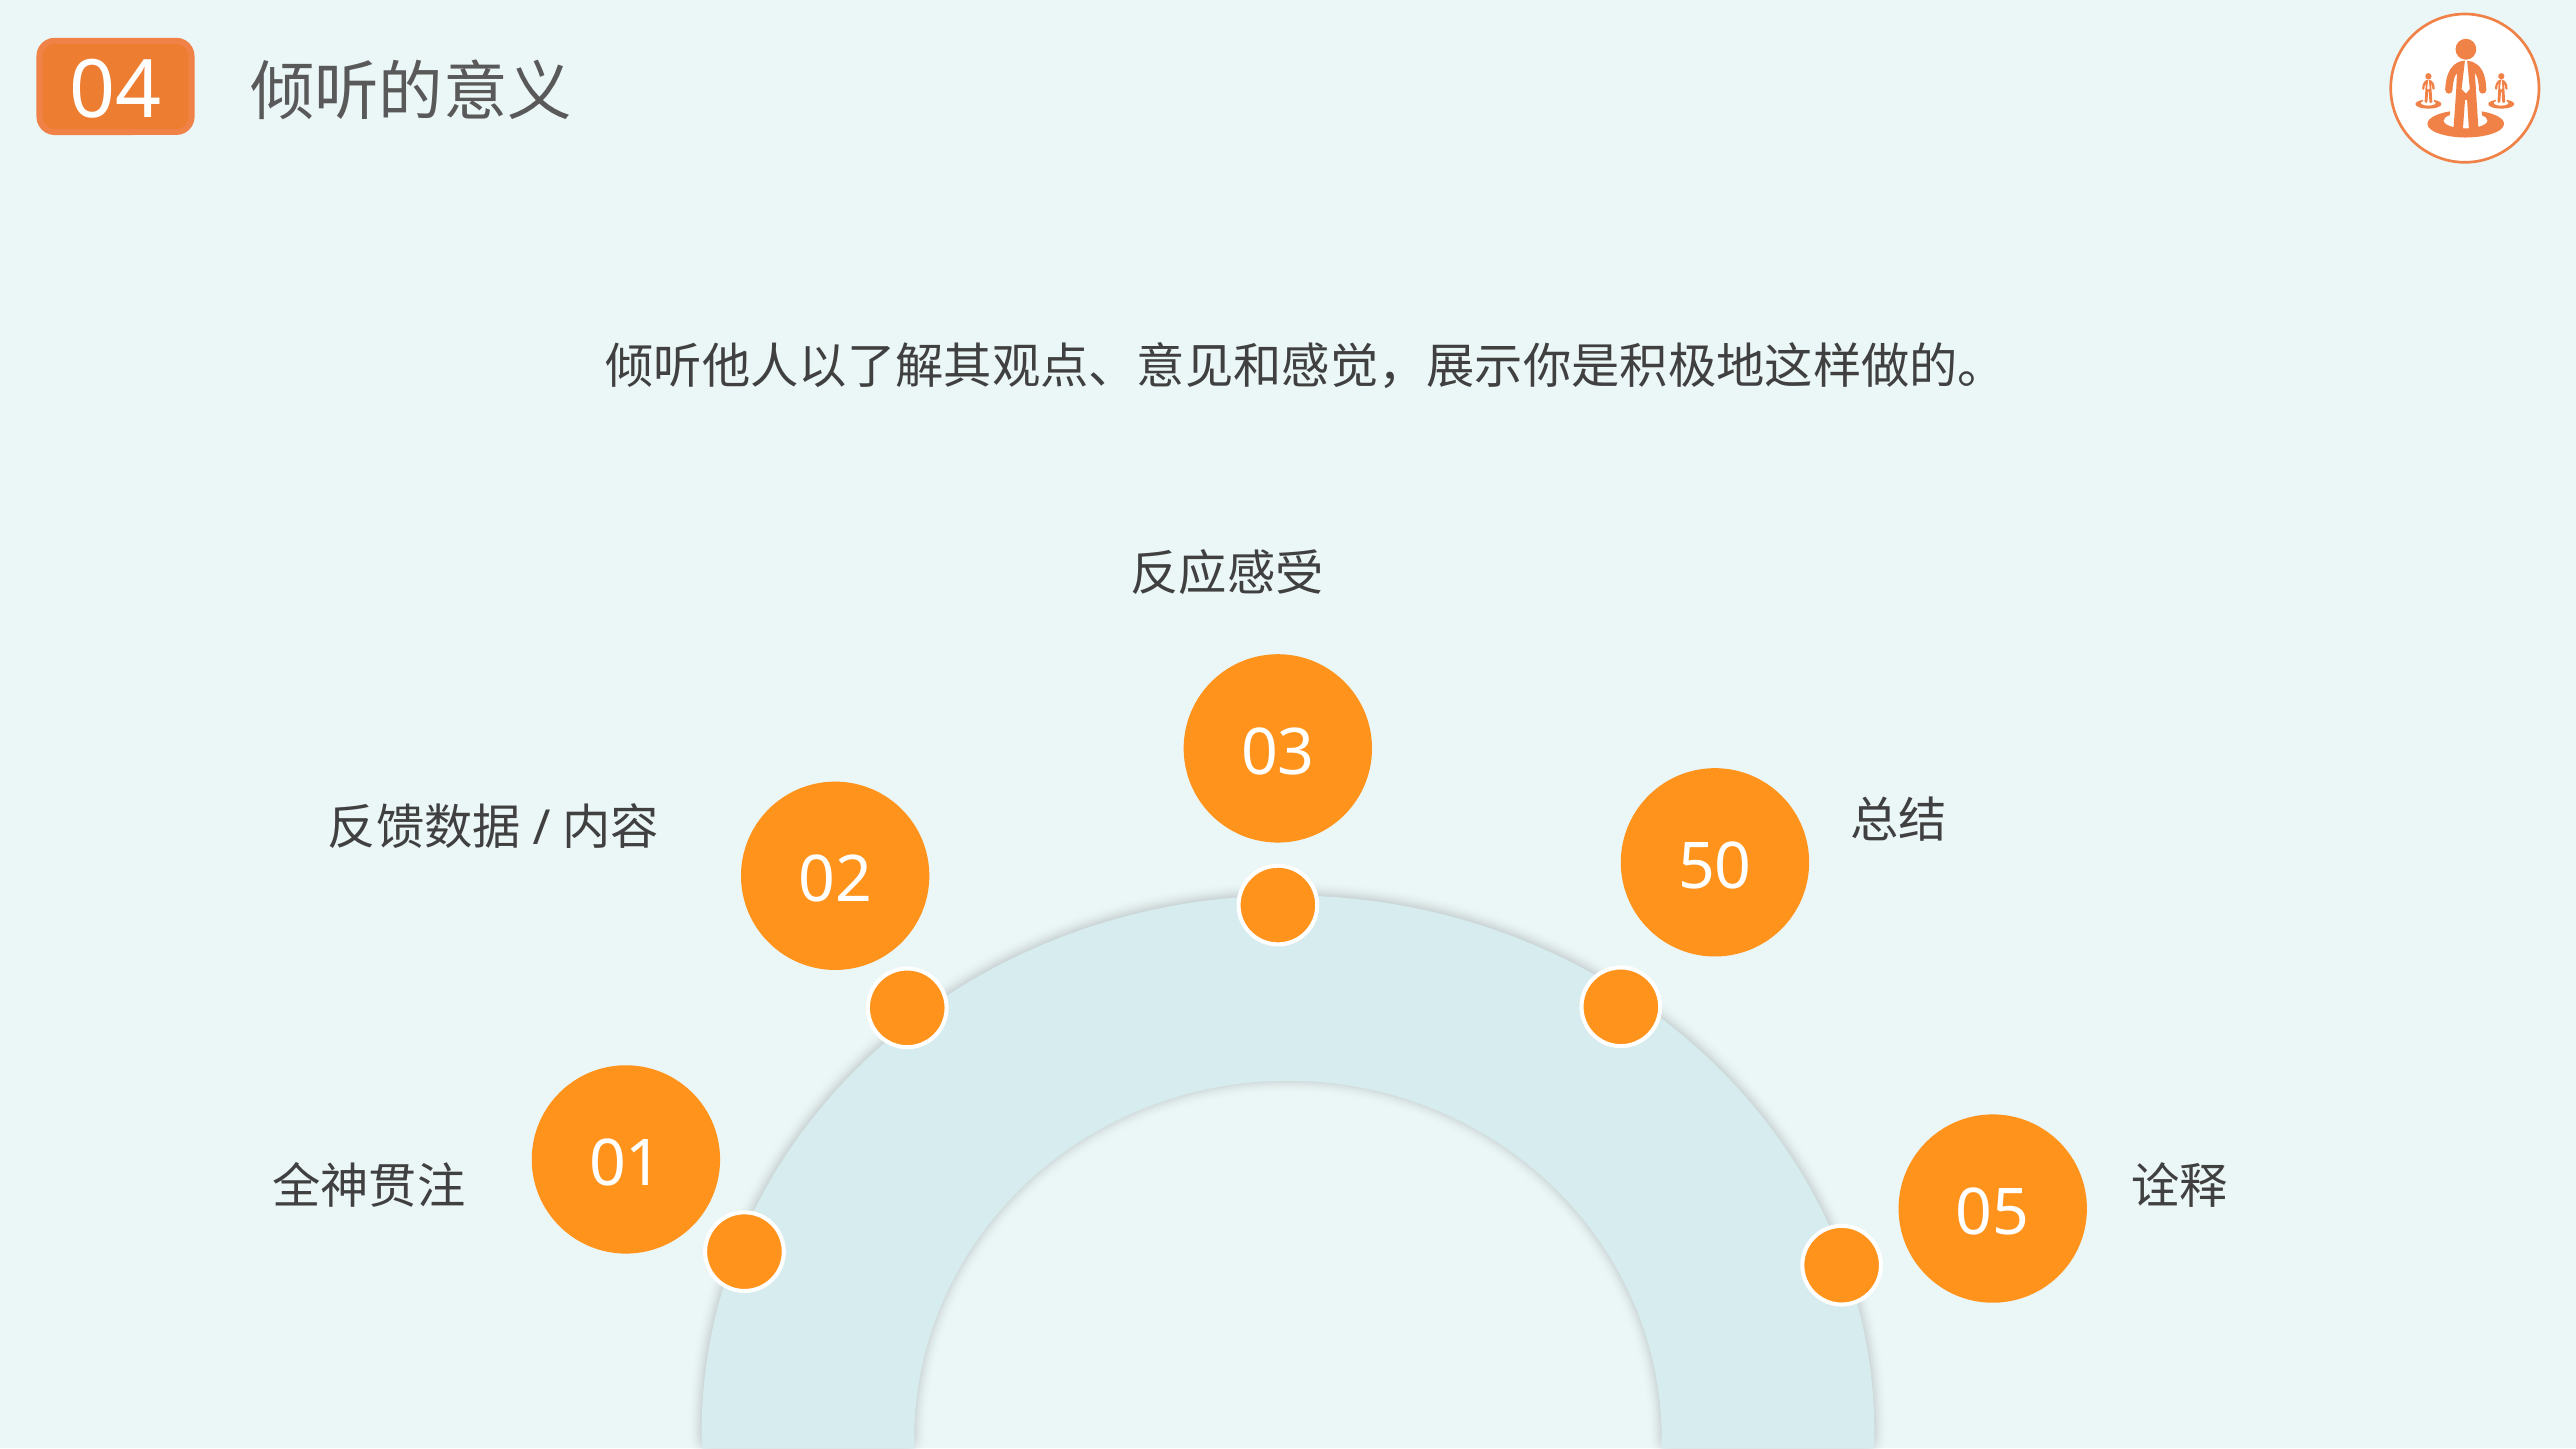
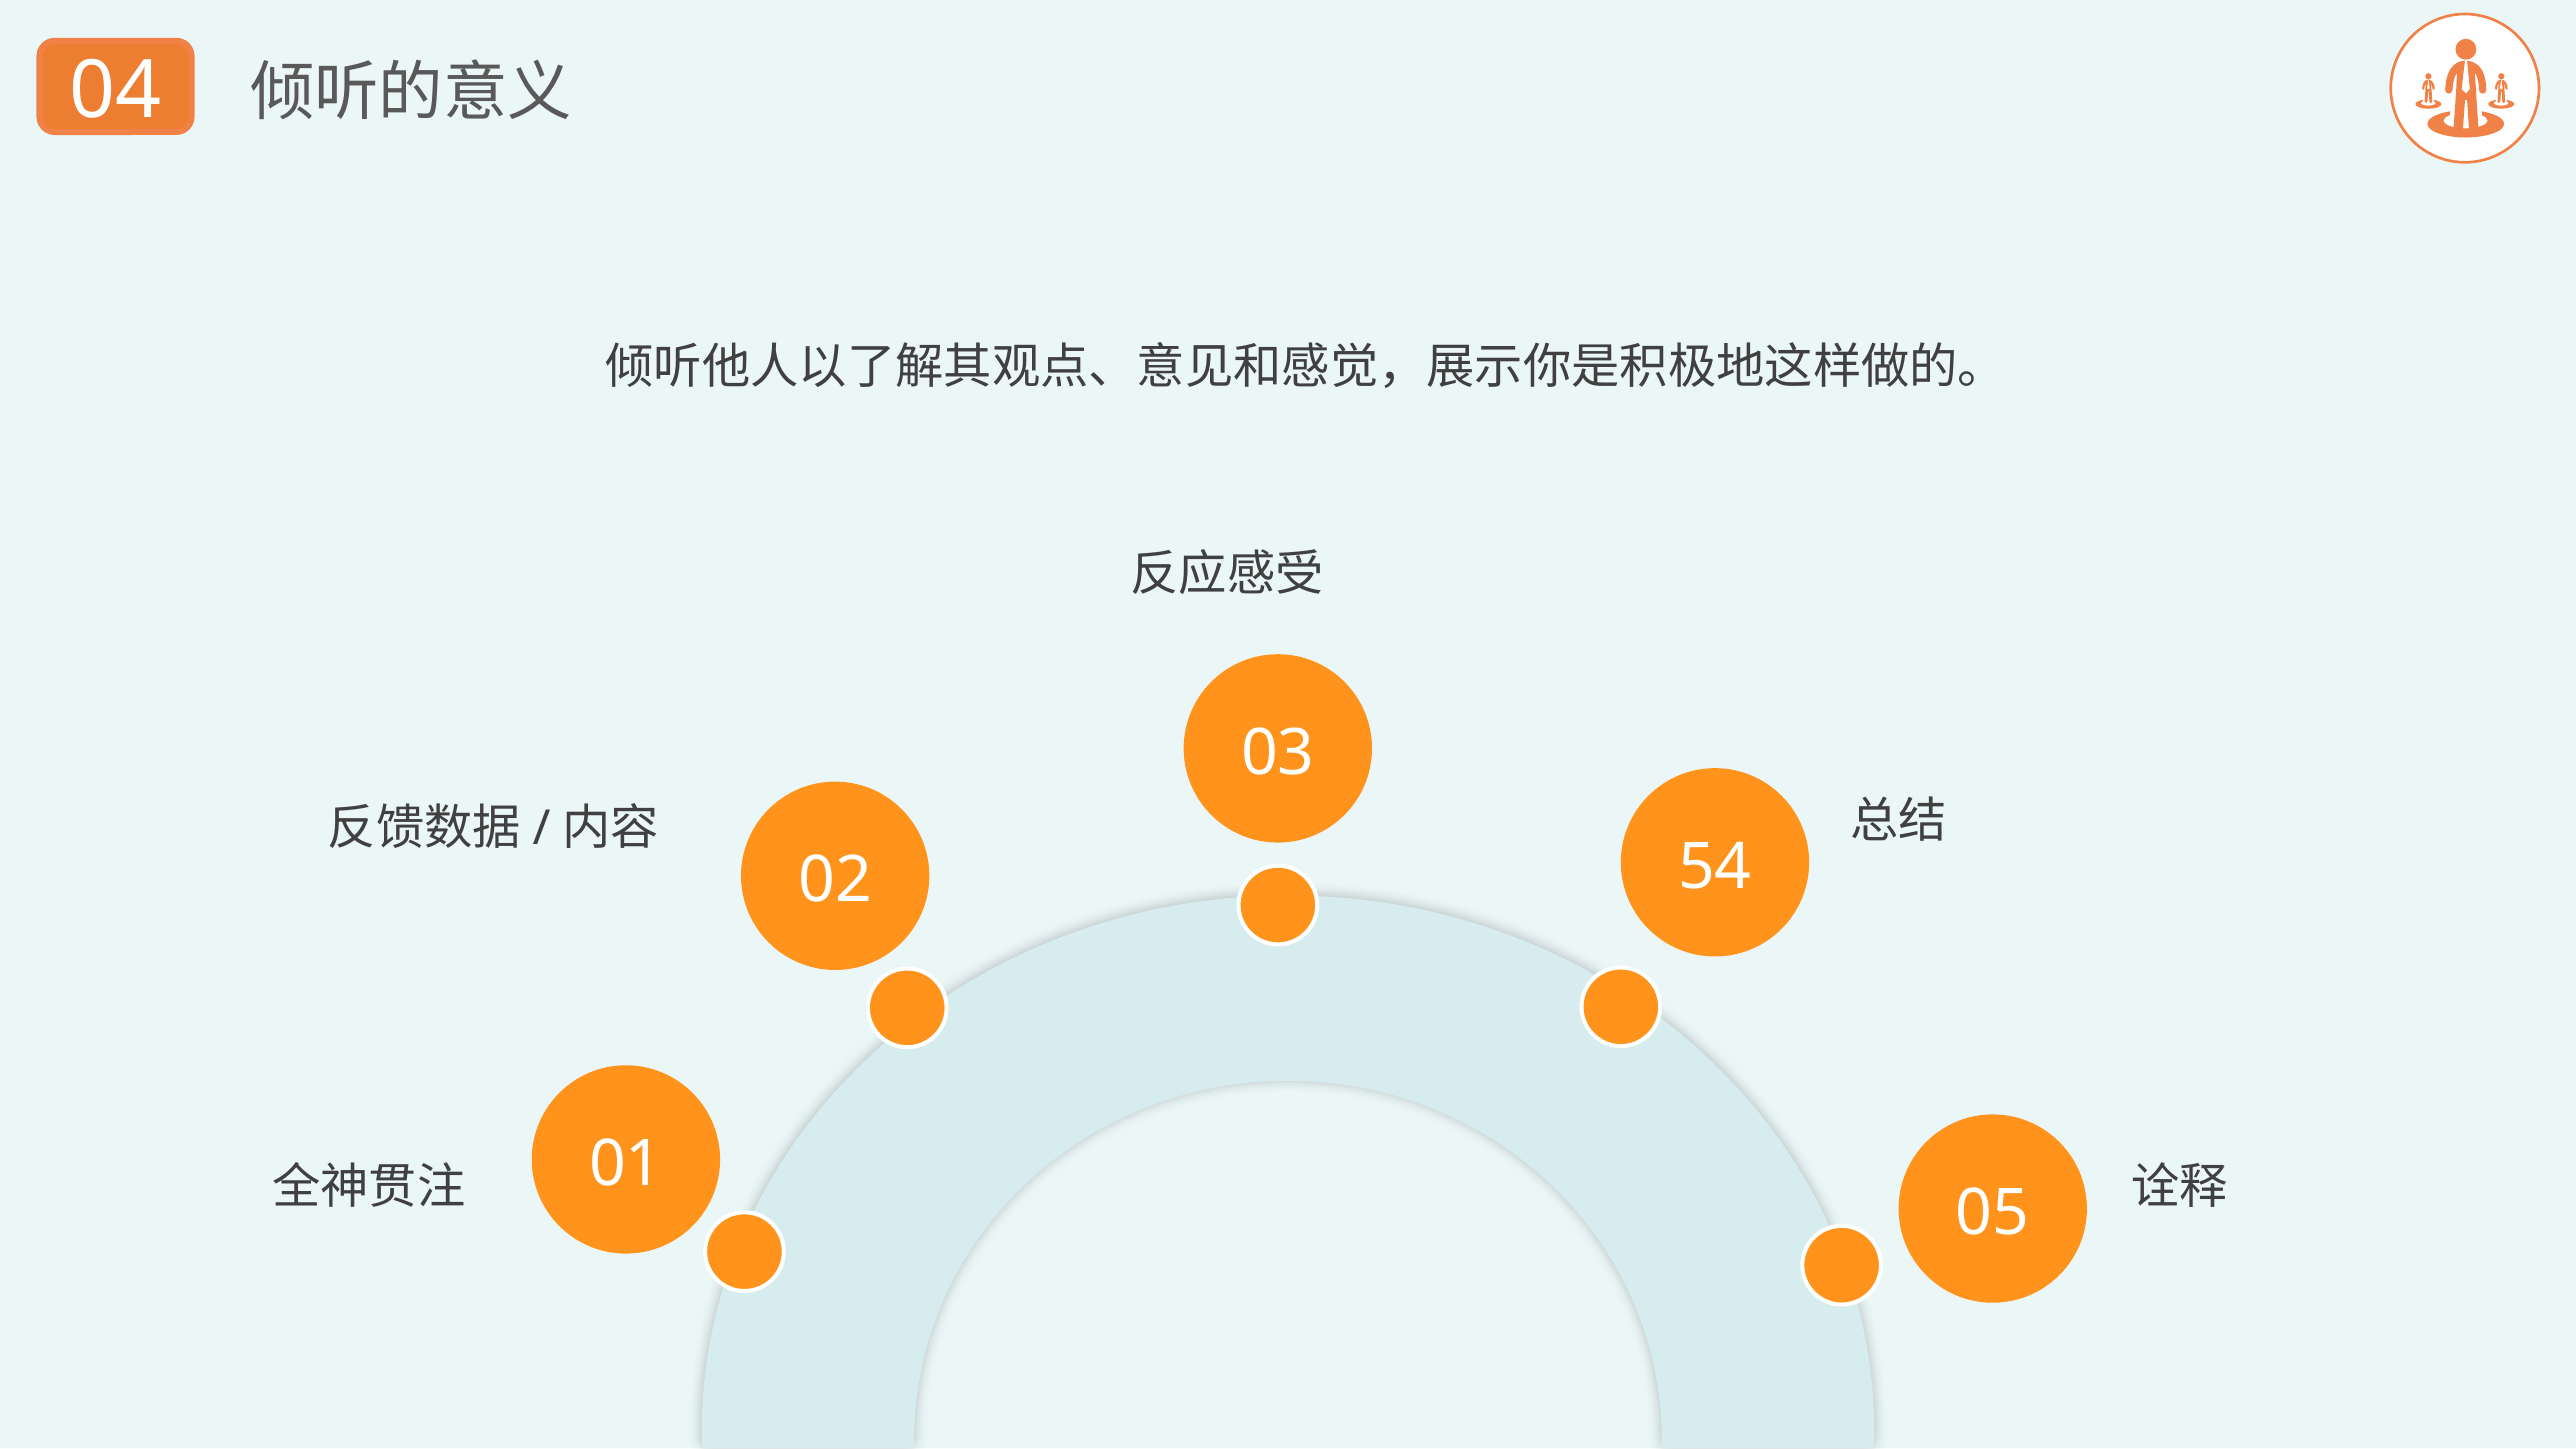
50: 50 -> 54 (1715, 867)
